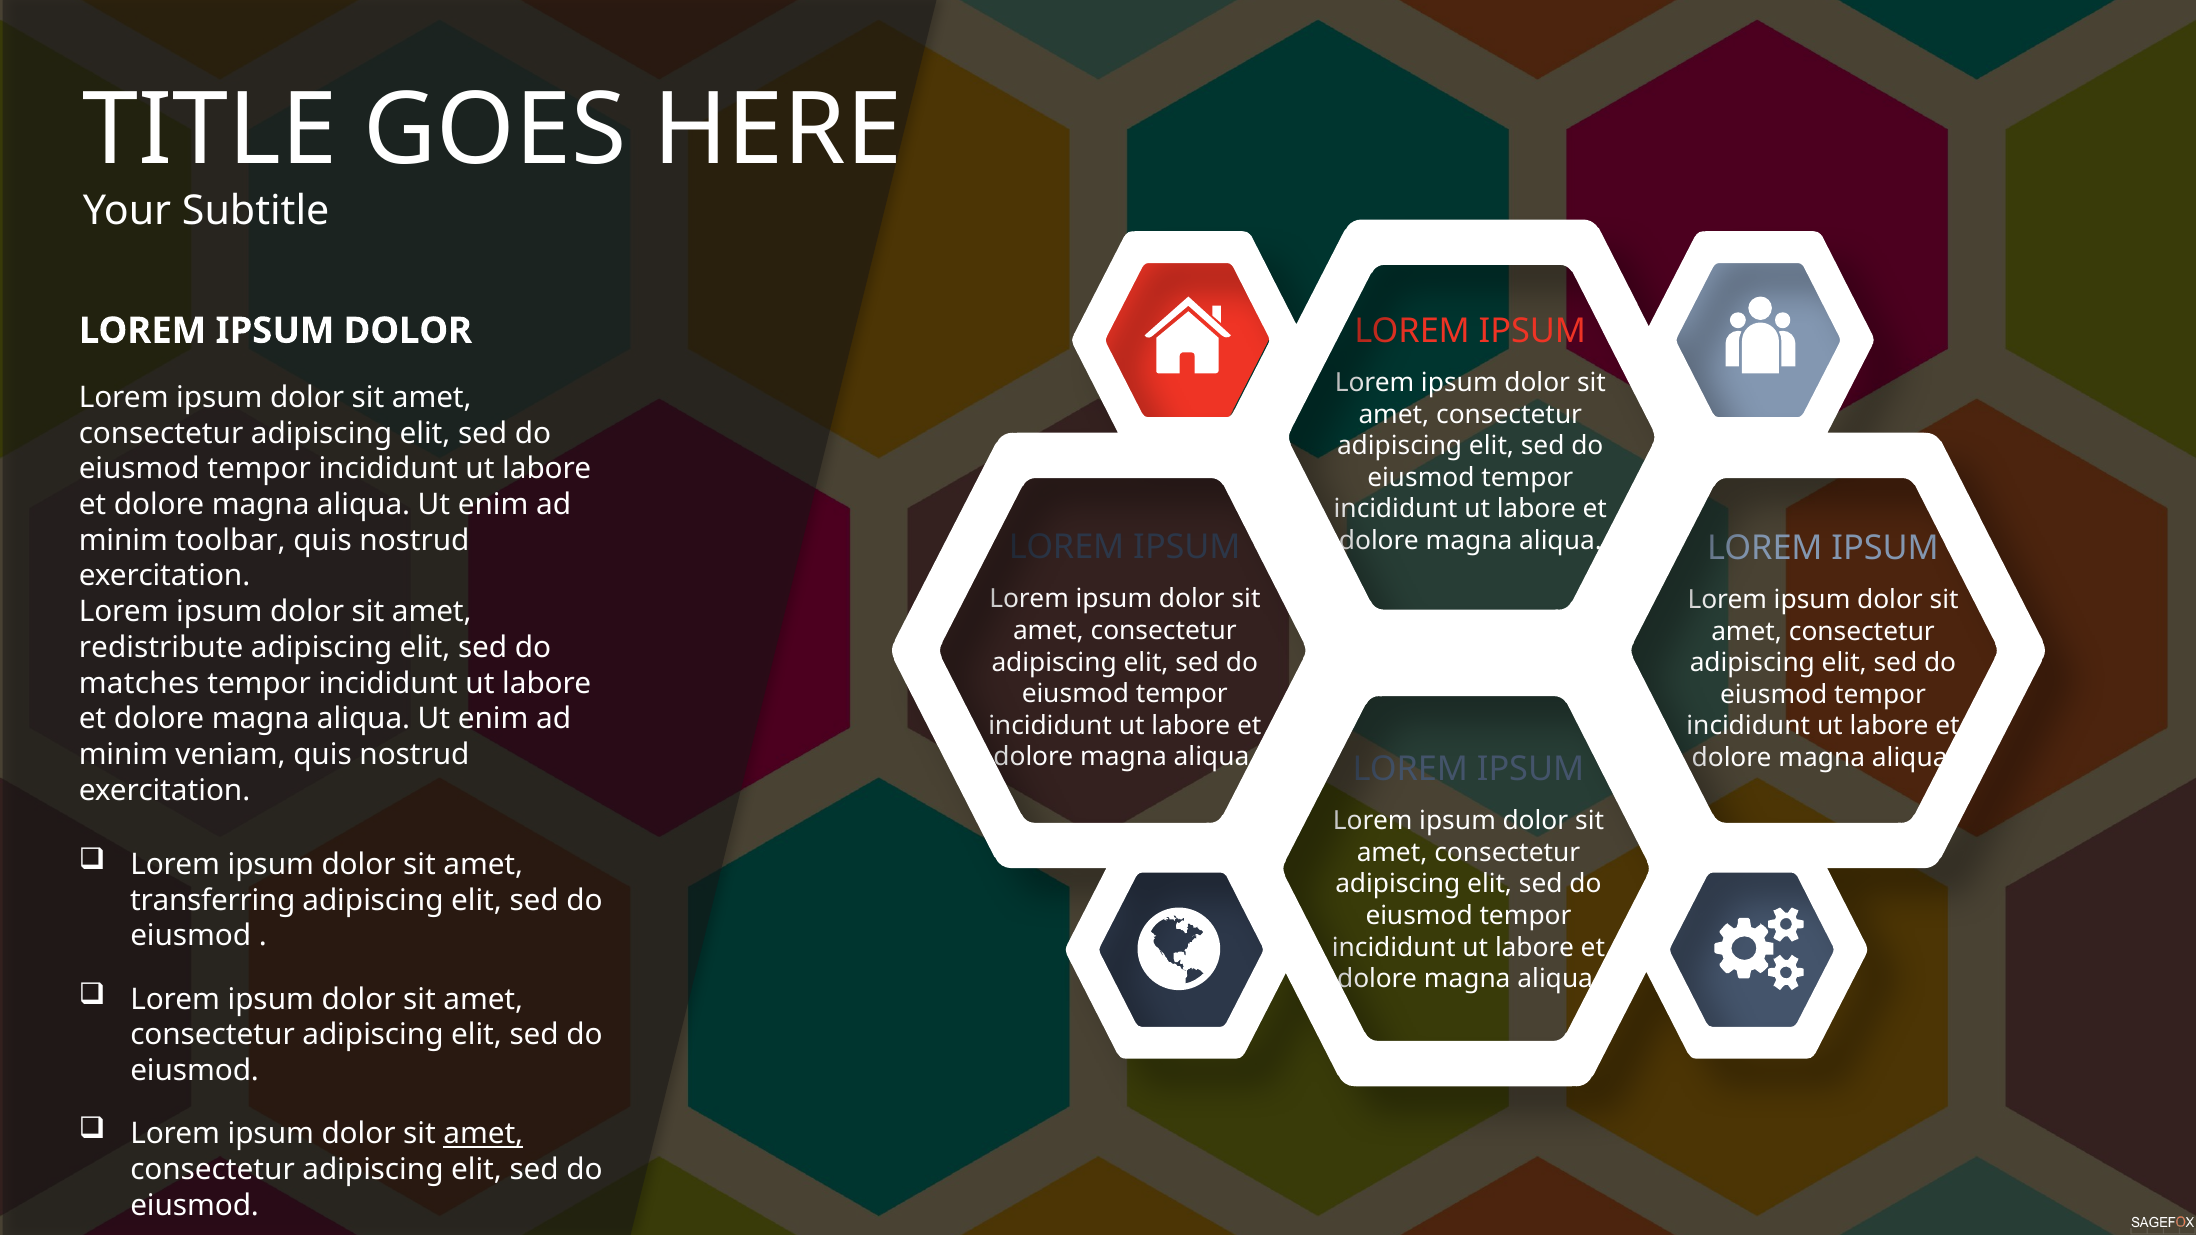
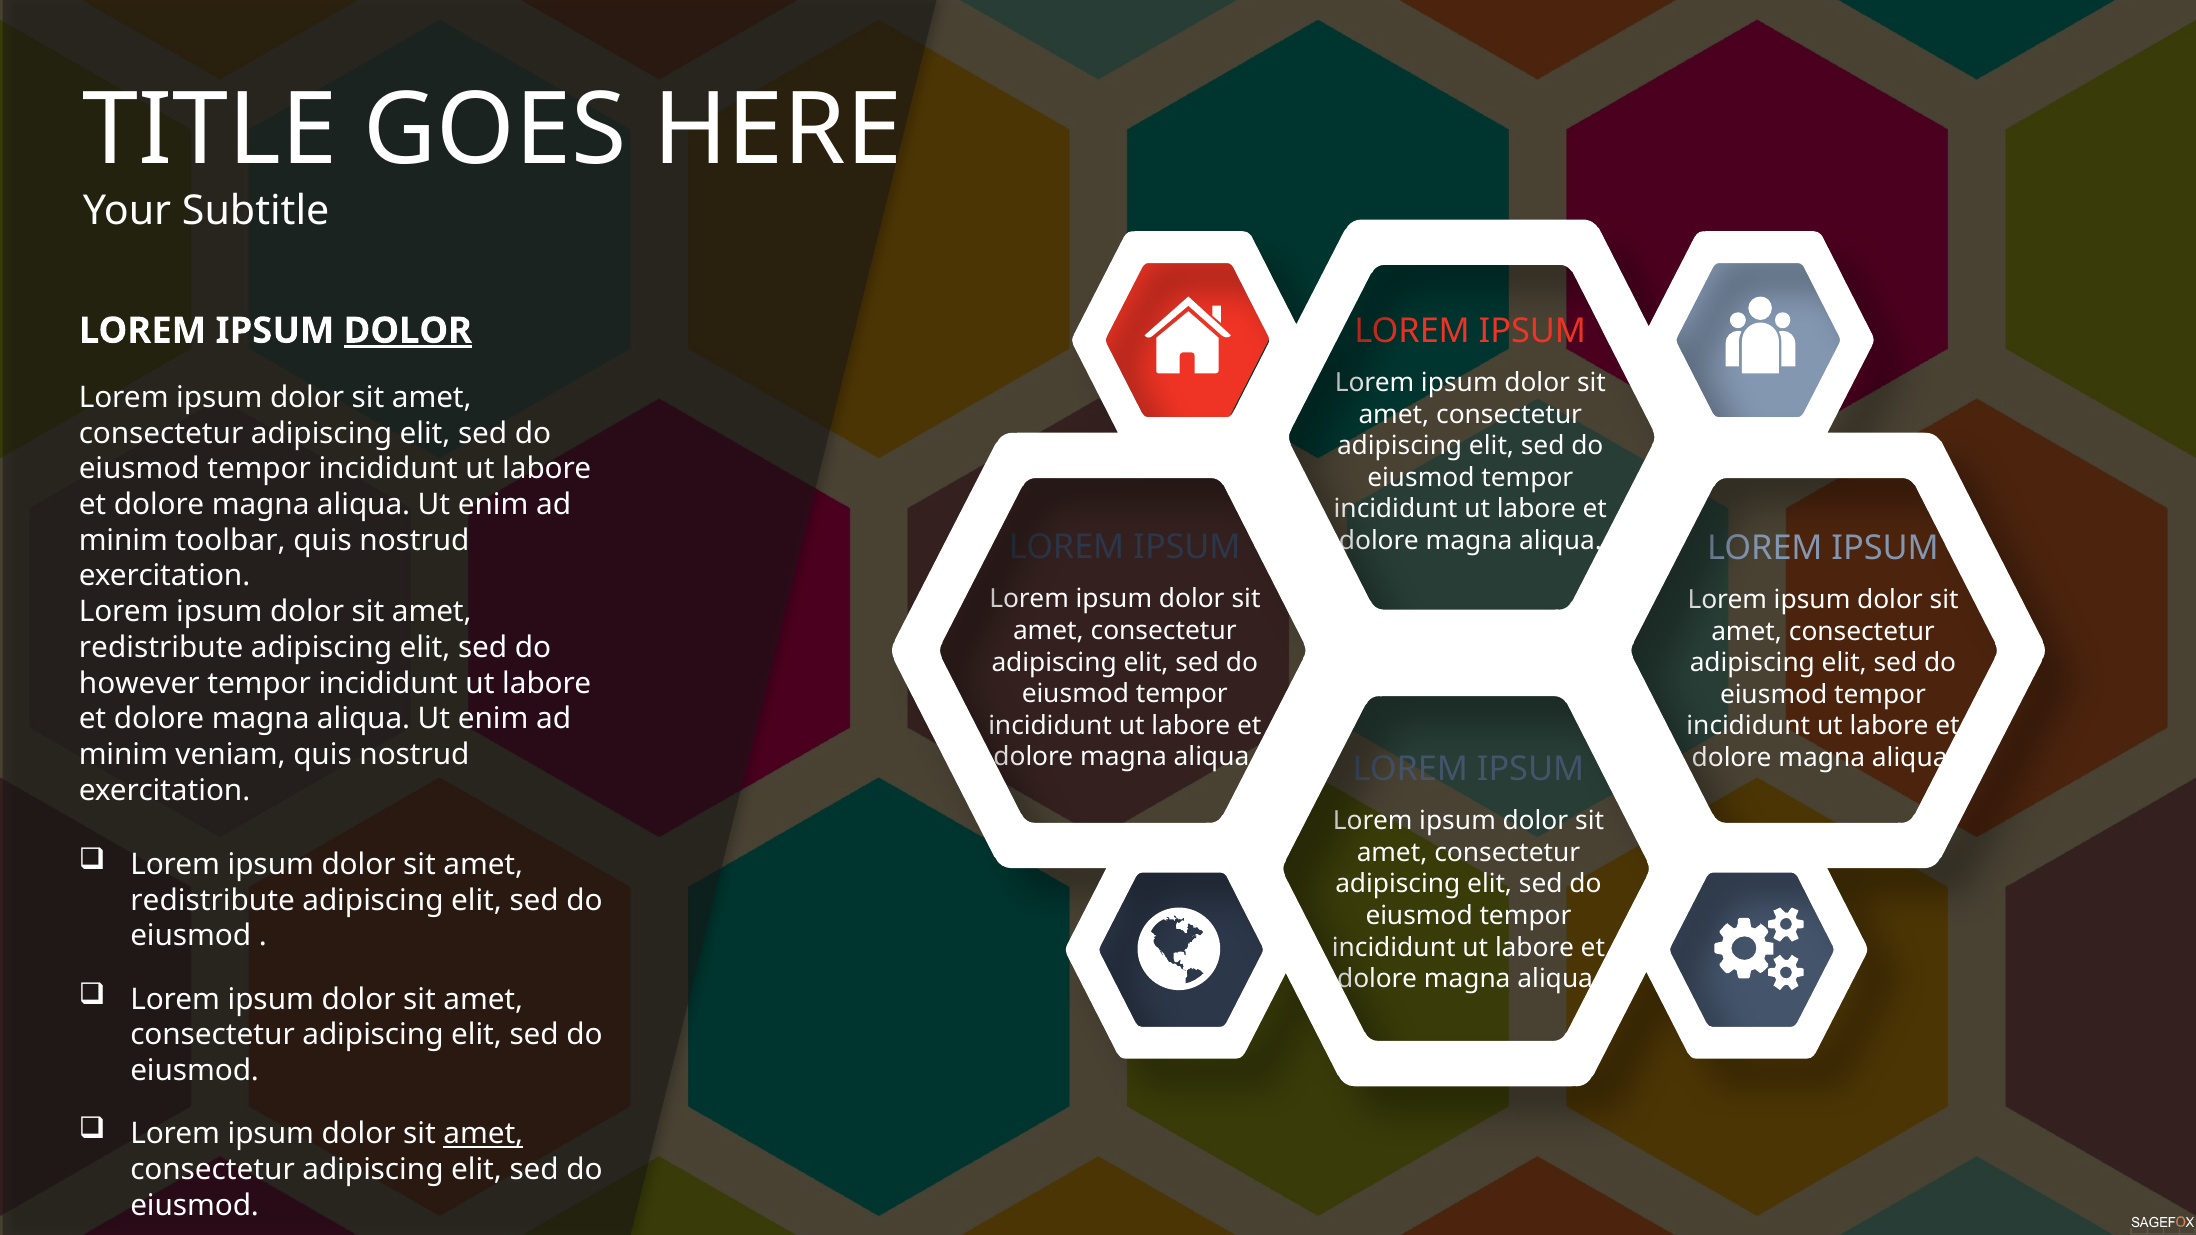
DOLOR underline: none -> present (408, 331)
matches: matches -> however (139, 683)
transferring: transferring -> redistribute (213, 900)
